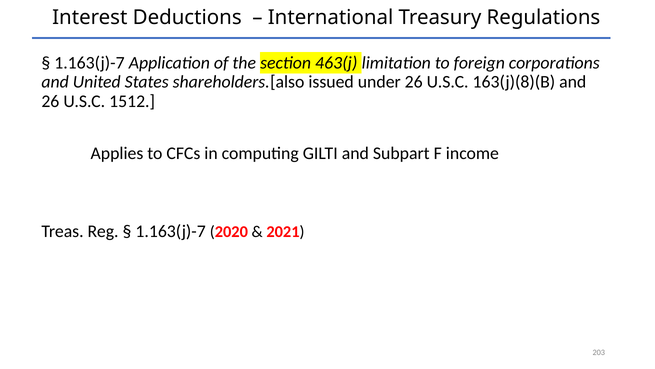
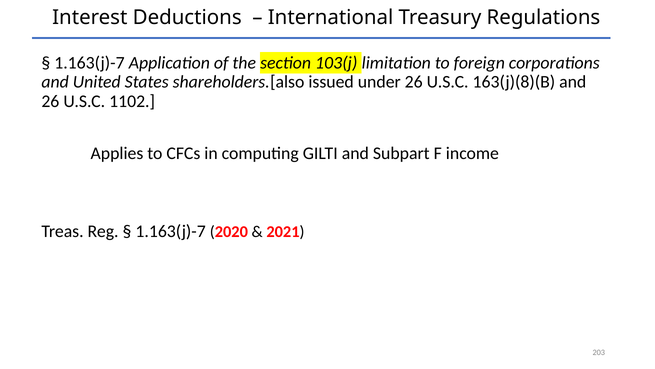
463(j: 463(j -> 103(j (336, 63)
1512: 1512 -> 1102 (132, 101)
